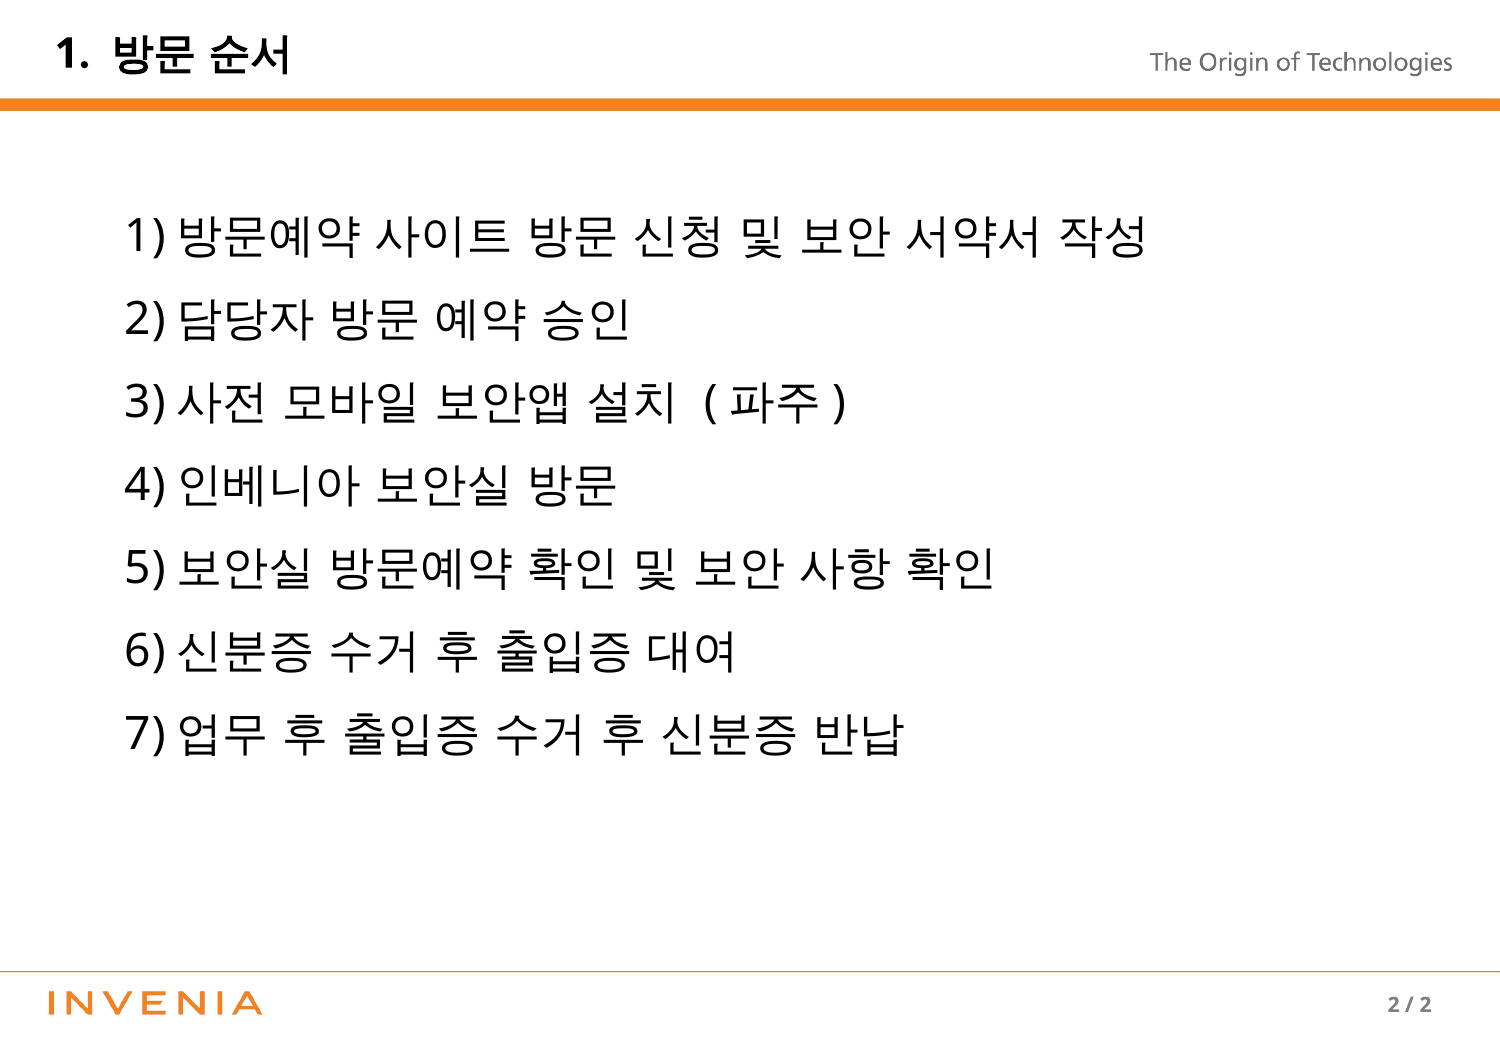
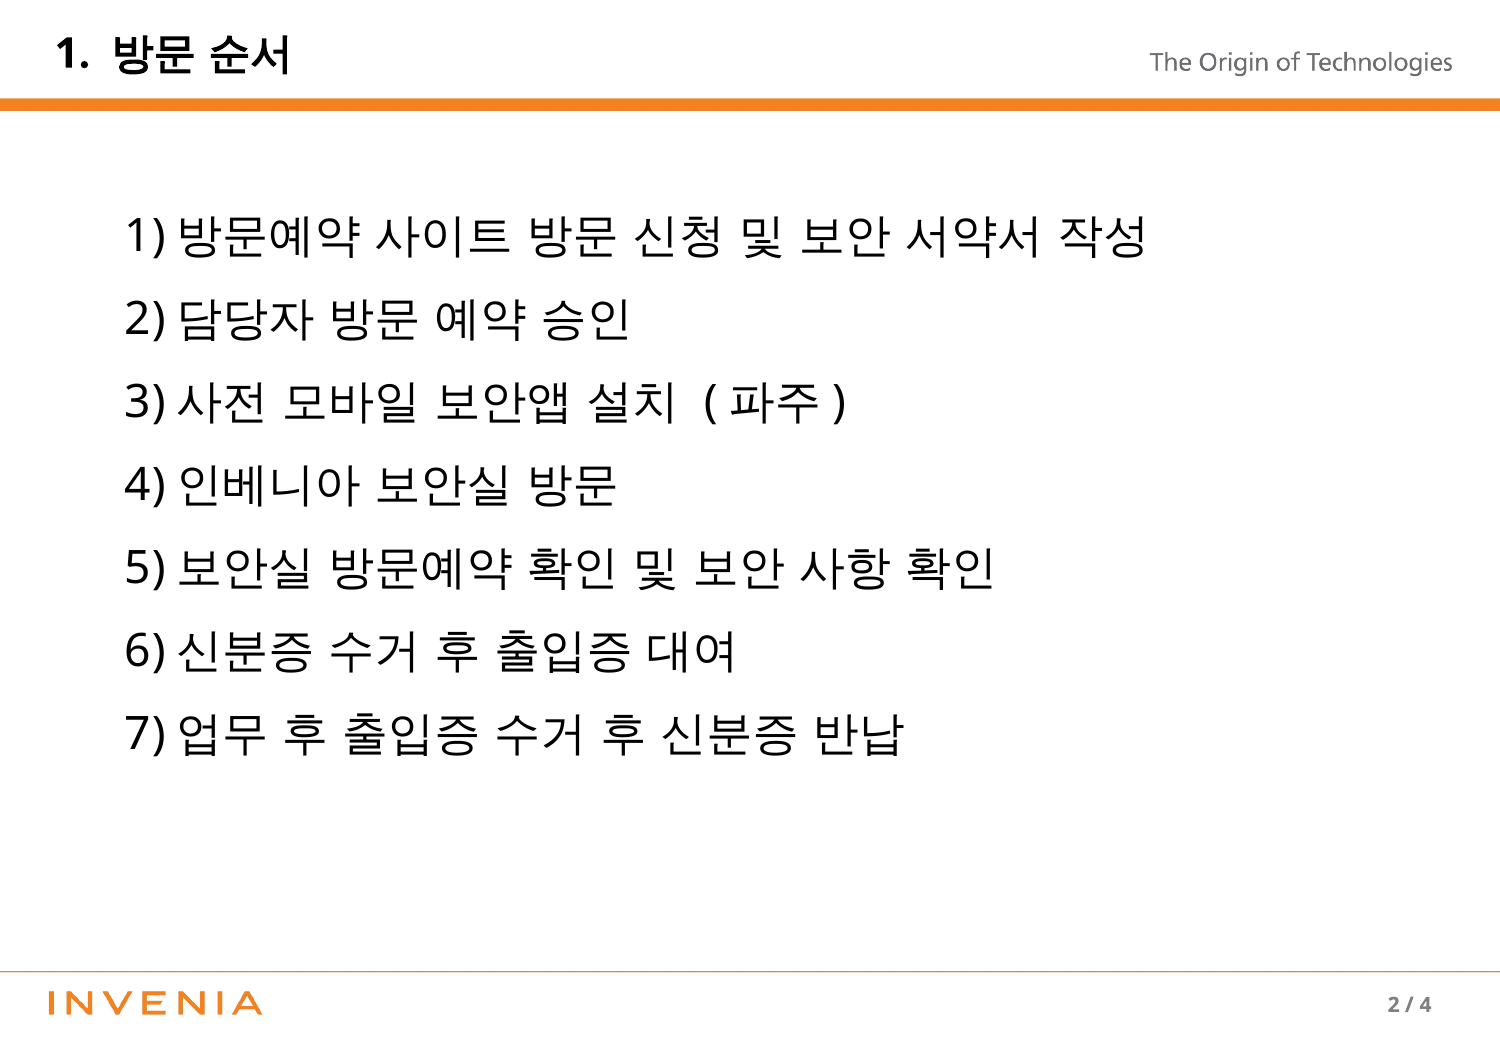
2: 2 -> 4 (1425, 1005)
